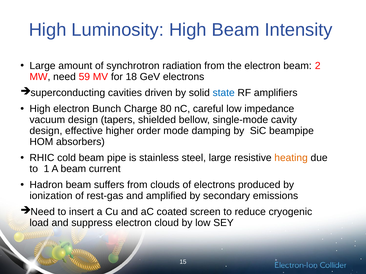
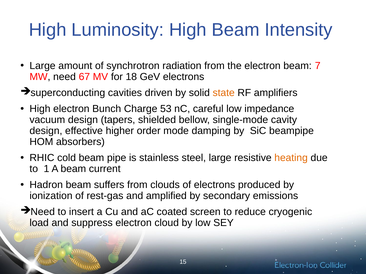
2: 2 -> 7 (318, 66)
59: 59 -> 67 (84, 77)
state colour: blue -> orange (224, 93)
80: 80 -> 53 (166, 109)
